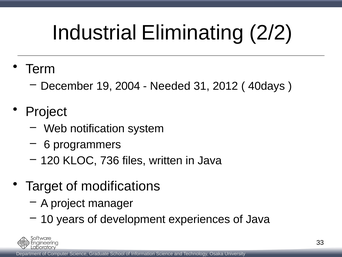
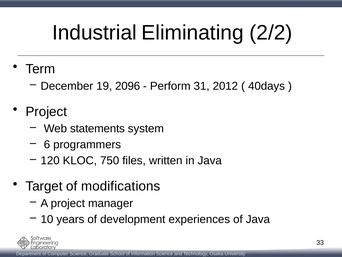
2004: 2004 -> 2096 (128, 86)
Needed: Needed -> Perform (170, 86)
notification: notification -> statements (97, 128)
736: 736 -> 750 (110, 160)
